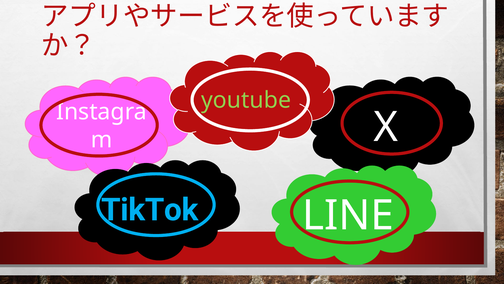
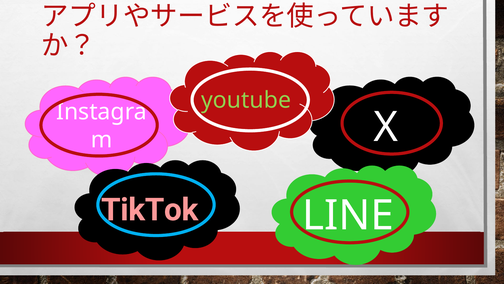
TikTok colour: light blue -> pink (150, 209)
